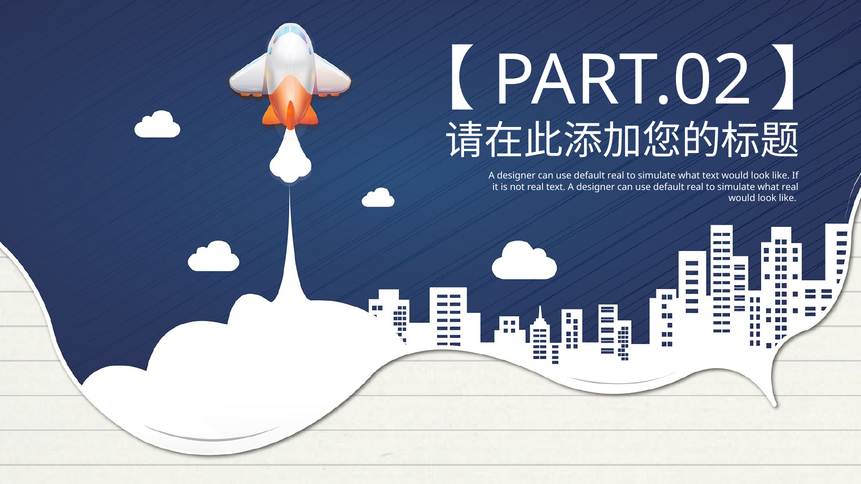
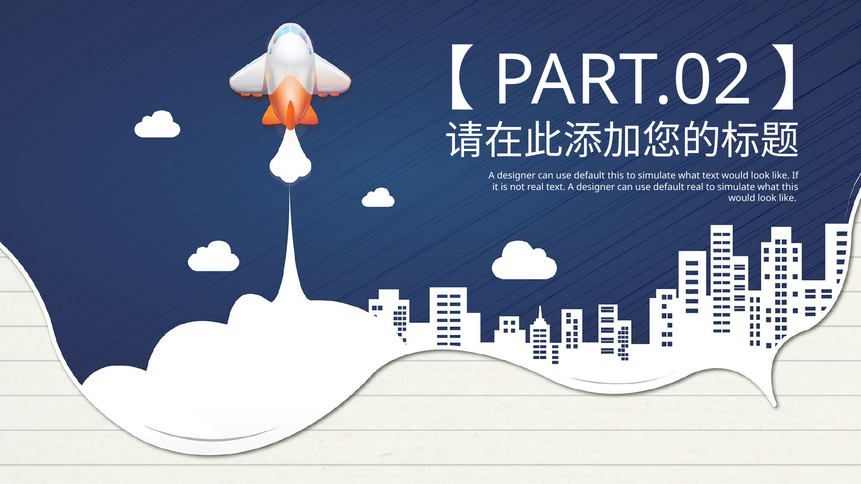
real: real -> this (616, 176)
what real: real -> this (790, 187)
